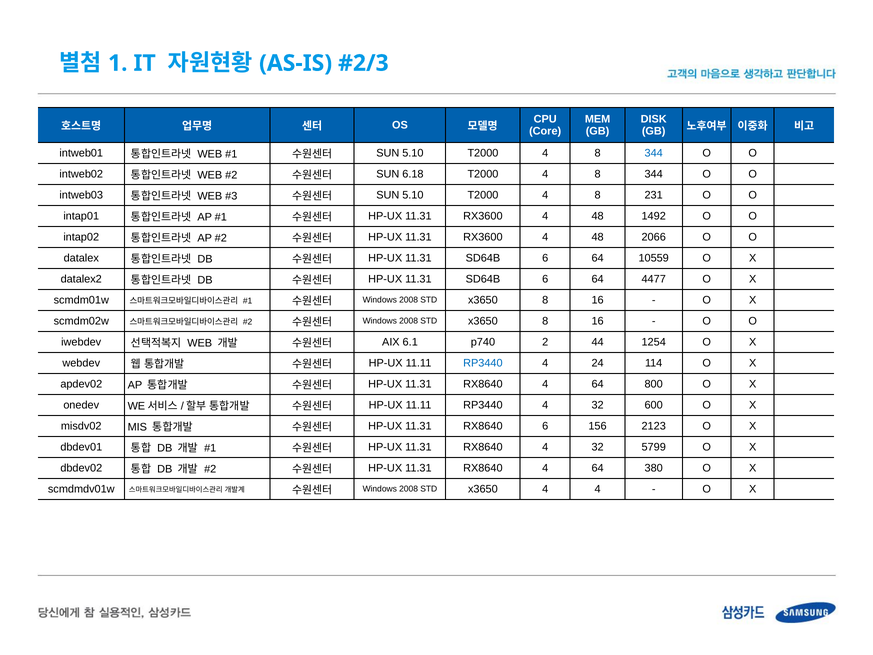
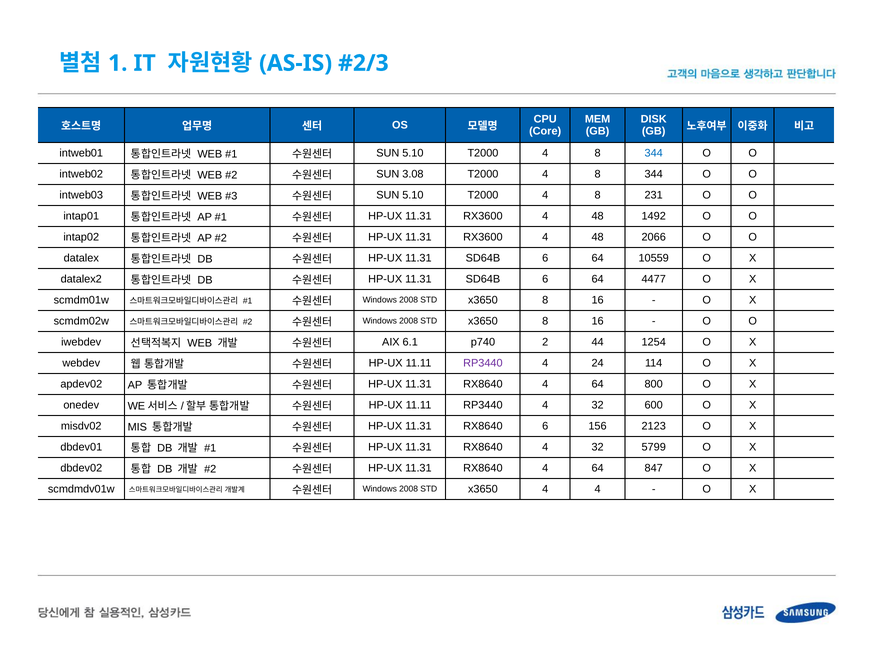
6.18: 6.18 -> 3.08 (413, 174)
RP3440 colour: blue -> purple (483, 363)
380: 380 -> 847 (654, 468)
